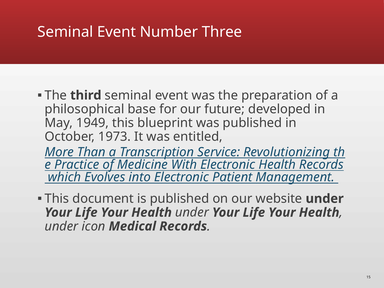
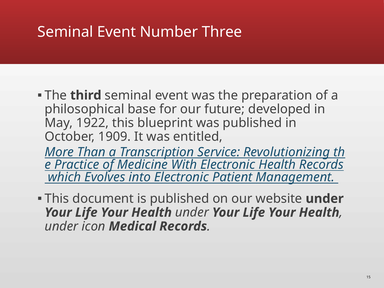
1949: 1949 -> 1922 (93, 123)
1973: 1973 -> 1909 (115, 137)
